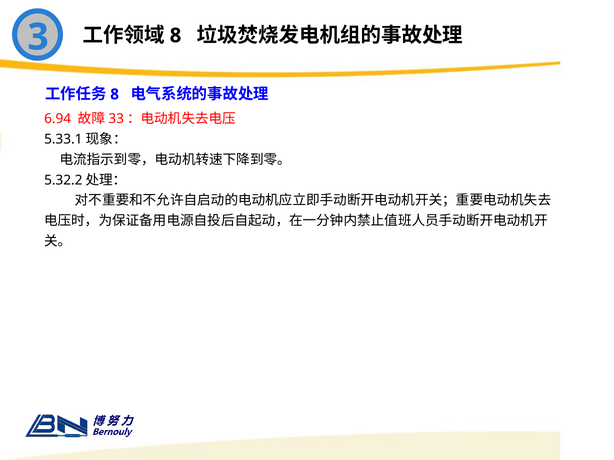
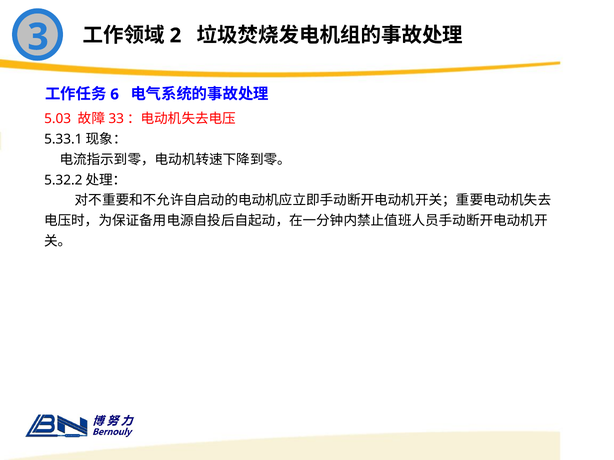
8: 8 -> 2 (176, 36)
8: 8 -> 6 (115, 94)
6.94: 6.94 -> 5.03 (58, 119)
